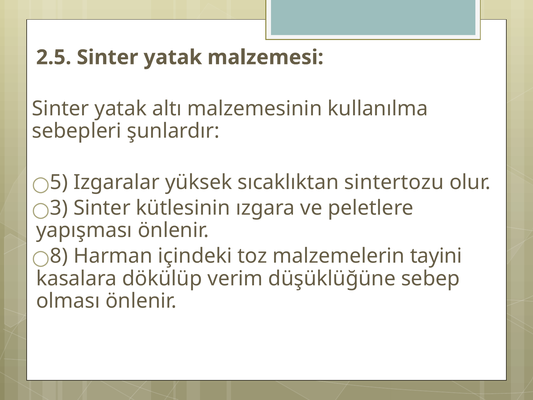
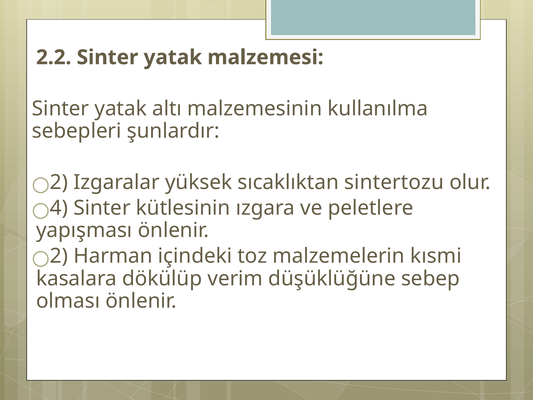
2.5: 2.5 -> 2.2 (54, 57)
5: 5 -> 2 (59, 182)
3: 3 -> 4 (59, 208)
8: 8 -> 2 (59, 256)
tayini: tayini -> kısmi (436, 256)
